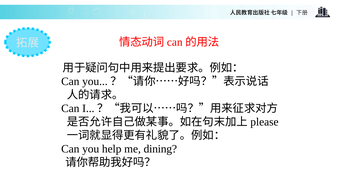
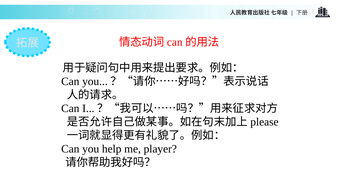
dining: dining -> player (160, 150)
